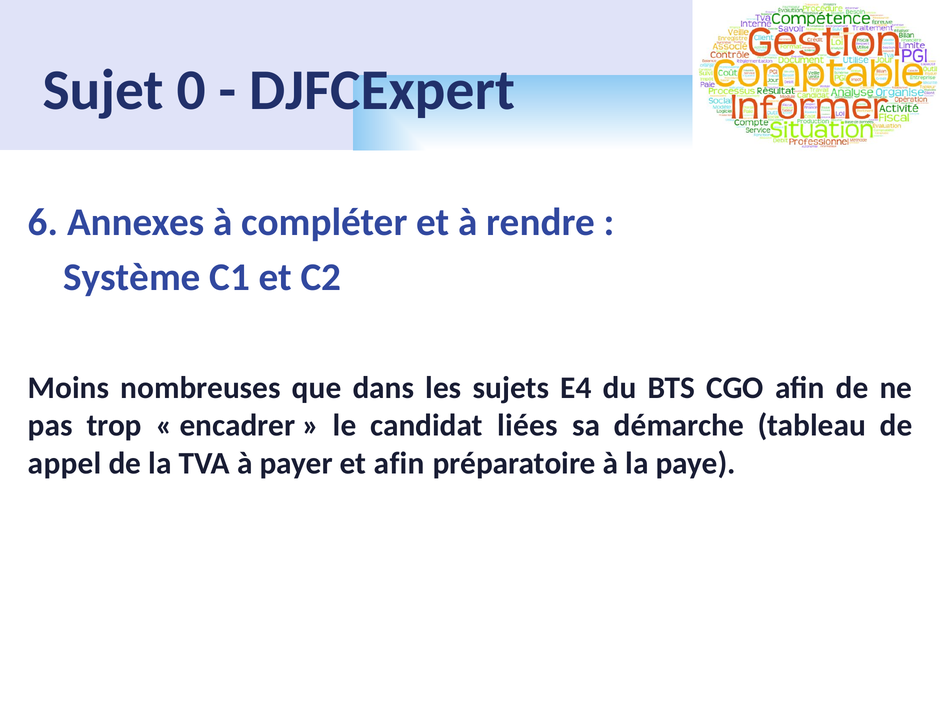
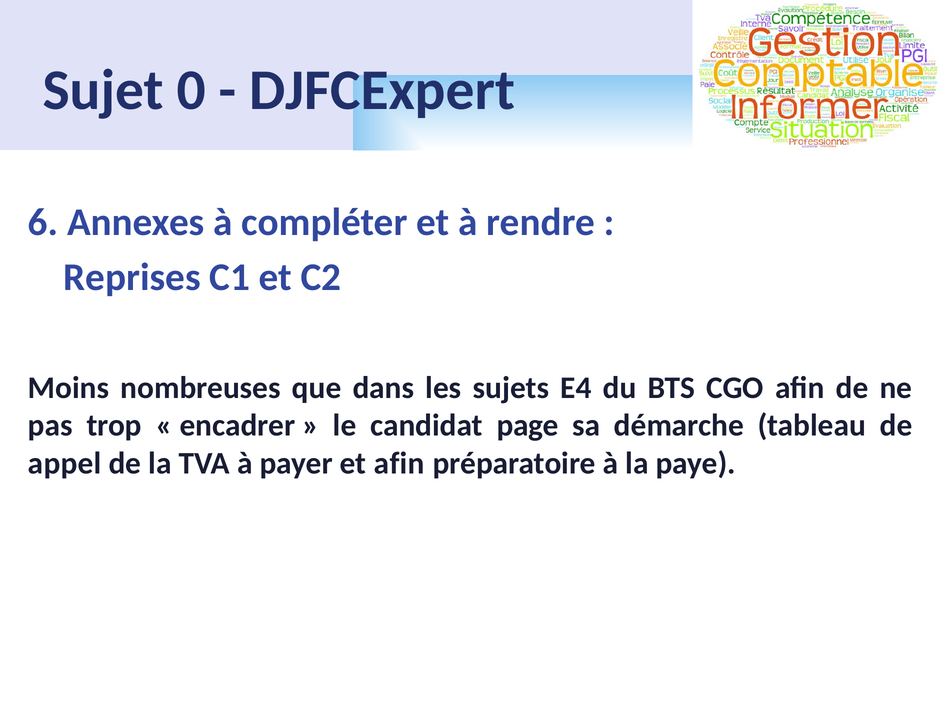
Système: Système -> Reprises (132, 277)
liées: liées -> page (528, 425)
